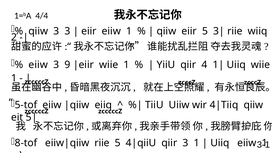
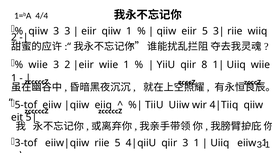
eiir eiiw: eiiw -> qiiw (111, 31)
eiiw: eiiw -> wiie (38, 65)
3 9: 9 -> 2 (67, 65)
4: 4 -> 8 (204, 65)
8-tof: 8-tof -> 3-tof (26, 143)
